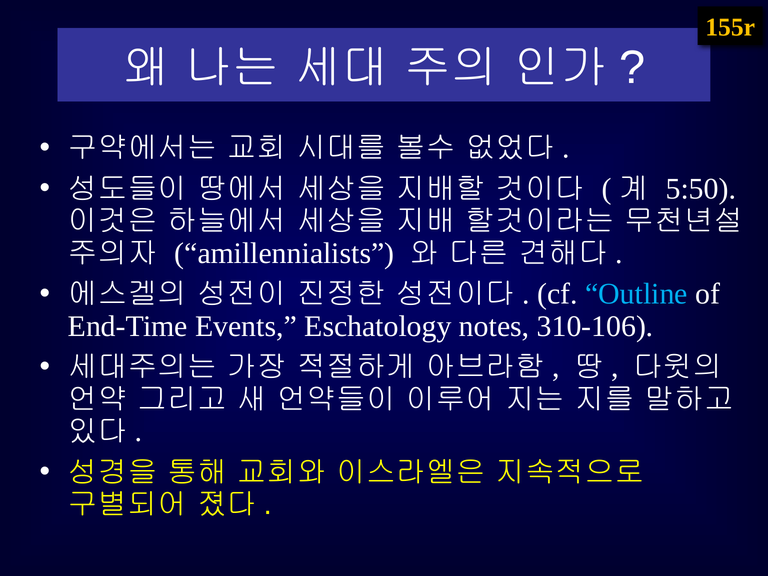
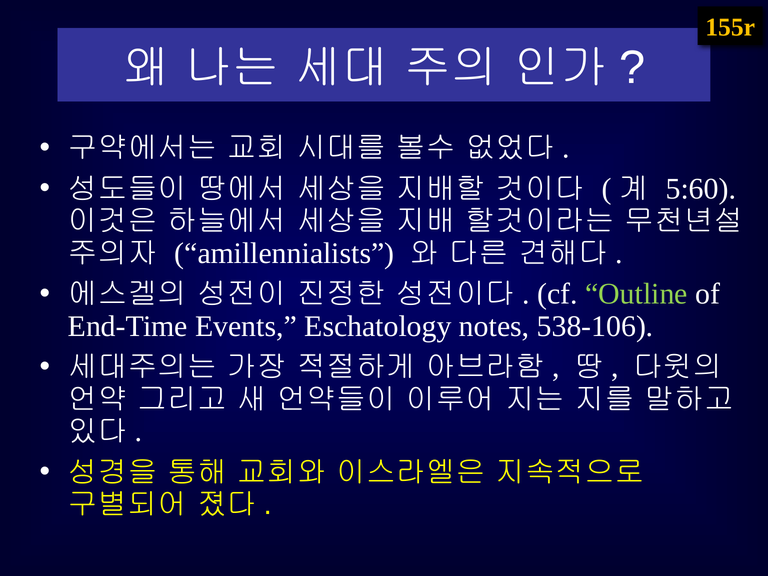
5:50: 5:50 -> 5:60 (701, 189)
Outline colour: light blue -> light green (636, 294)
310-106: 310-106 -> 538-106 (595, 326)
